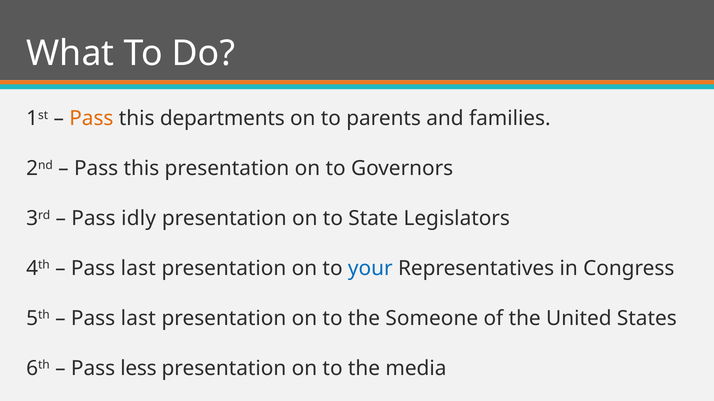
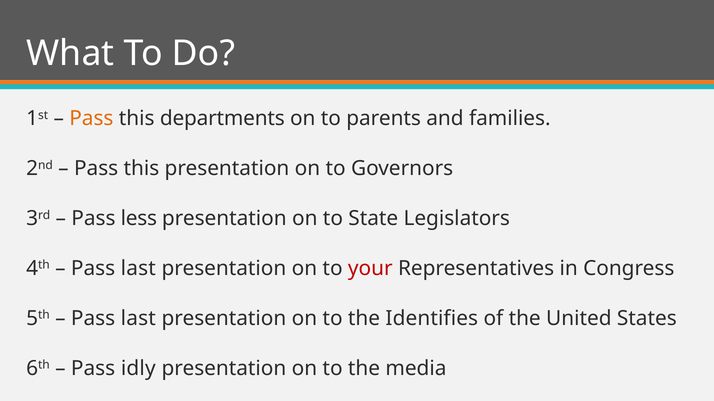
idly: idly -> less (139, 219)
your colour: blue -> red (370, 269)
Someone: Someone -> Identifies (432, 319)
less: less -> idly (138, 369)
